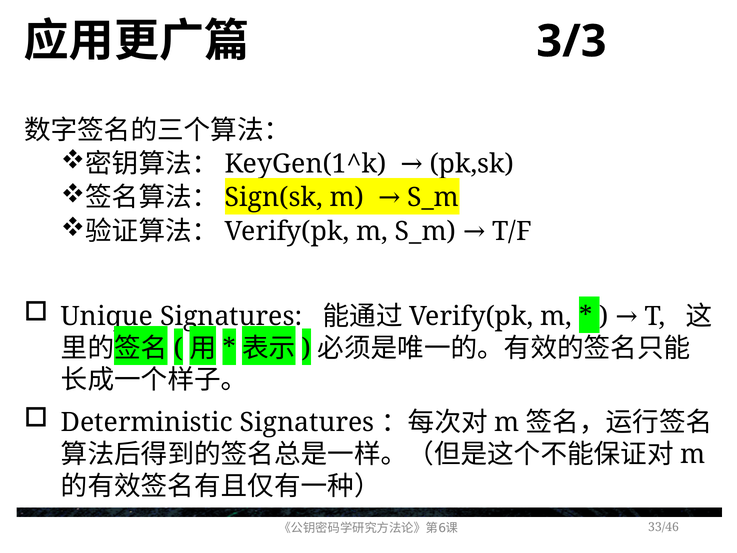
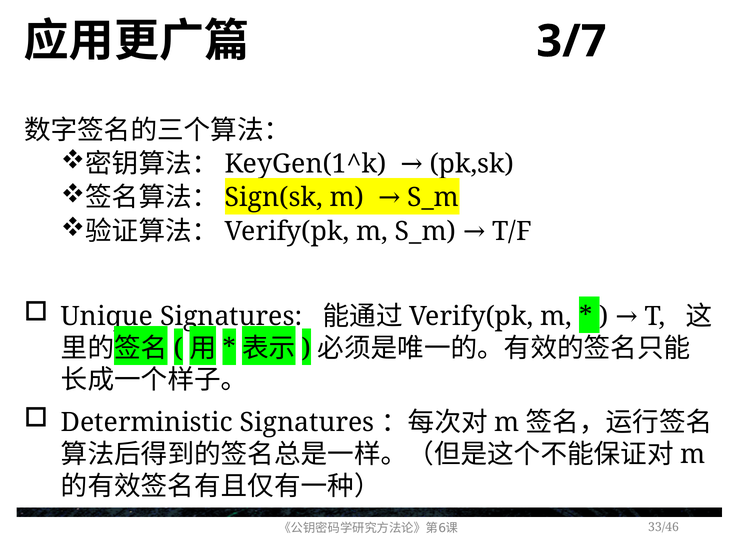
3/3: 3/3 -> 3/7 (571, 41)
